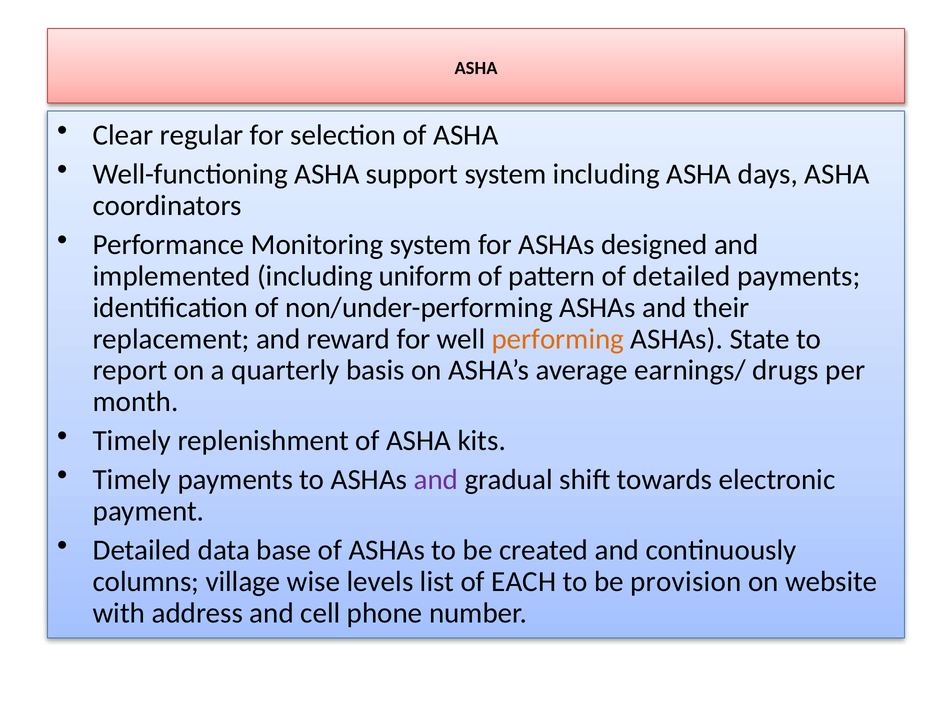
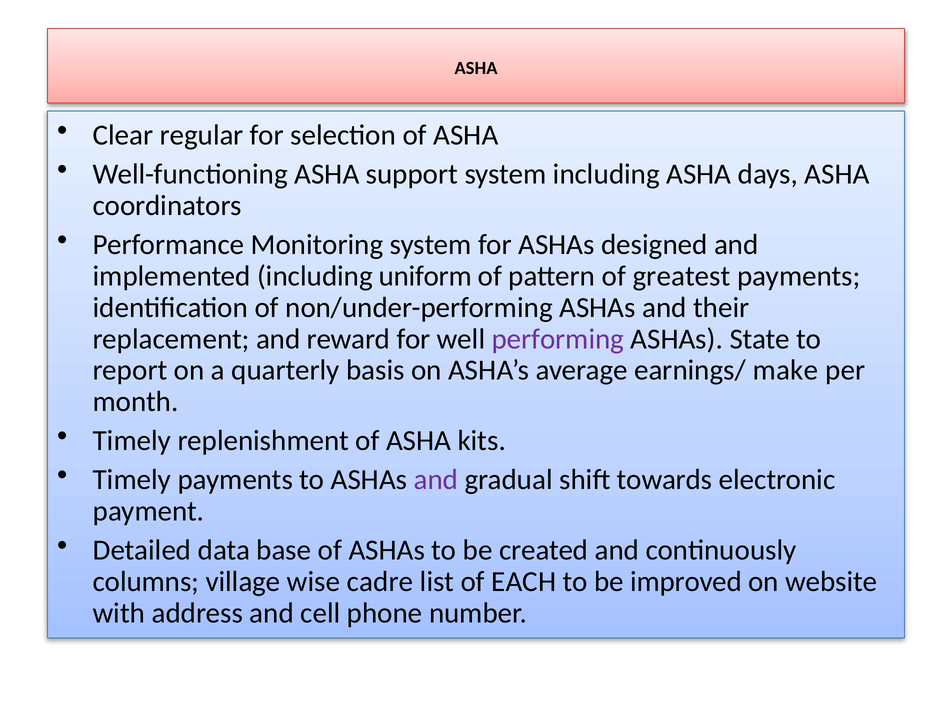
of detailed: detailed -> greatest (682, 276)
performing colour: orange -> purple (558, 339)
drugs: drugs -> make (785, 370)
levels: levels -> cadre (380, 582)
provision: provision -> improved (686, 582)
